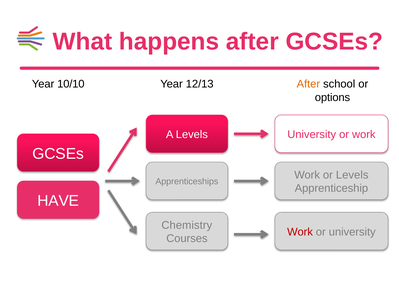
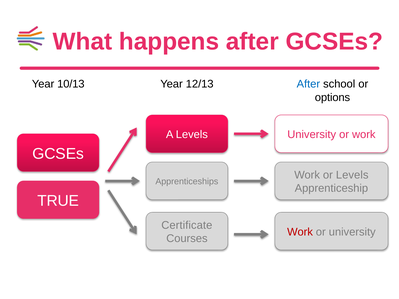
10/10: 10/10 -> 10/13 (71, 84)
After colour: orange -> blue (308, 84)
HAVE: HAVE -> TRUE (58, 201)
Chemistry: Chemistry -> Certificate (187, 225)
